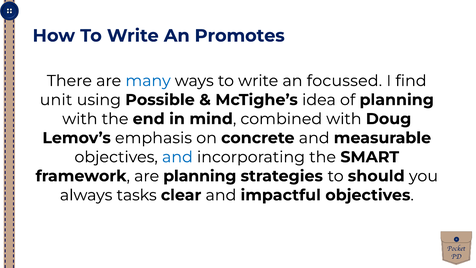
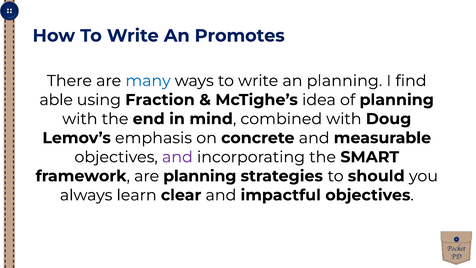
an focussed: focussed -> planning (344, 81)
unit: unit -> able (56, 100)
Possible: Possible -> Fraction (160, 100)
and colour: blue -> purple (177, 157)
tasks: tasks -> learn (137, 195)
